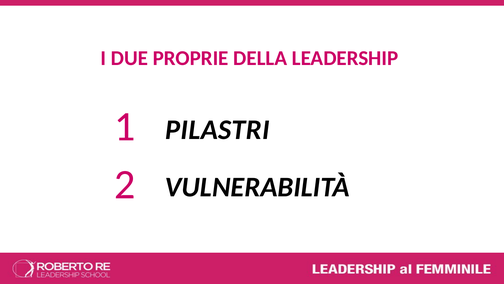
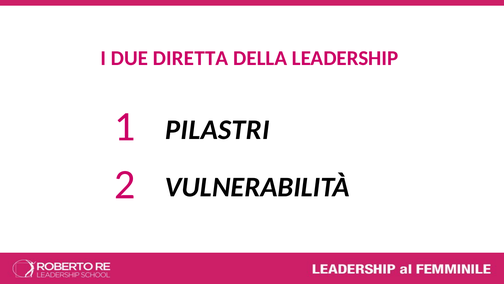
PROPRIE: PROPRIE -> DIRETTA (191, 58)
